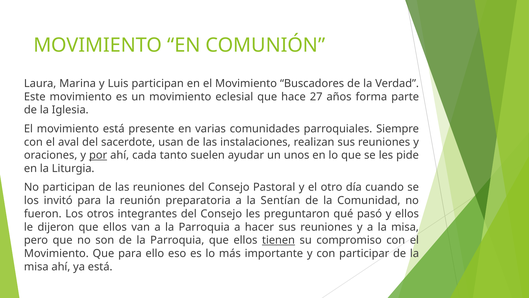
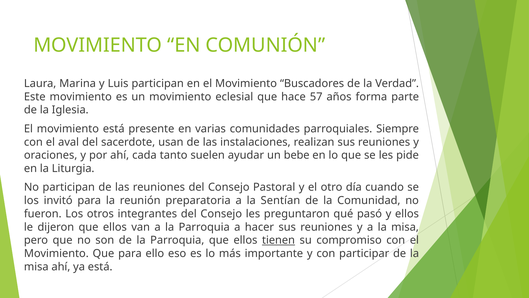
27: 27 -> 57 (316, 97)
por underline: present -> none (98, 155)
unos: unos -> bebe (297, 155)
